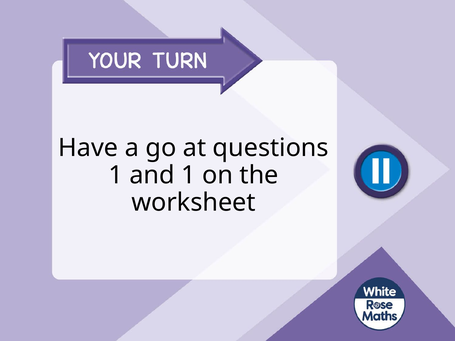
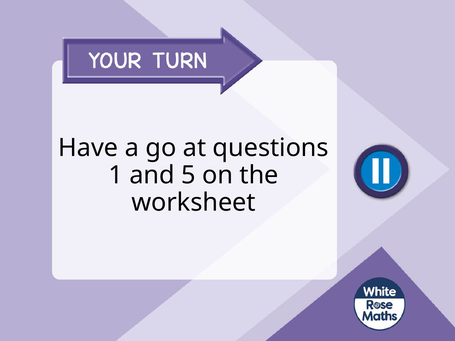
and 1: 1 -> 5 (188, 175)
